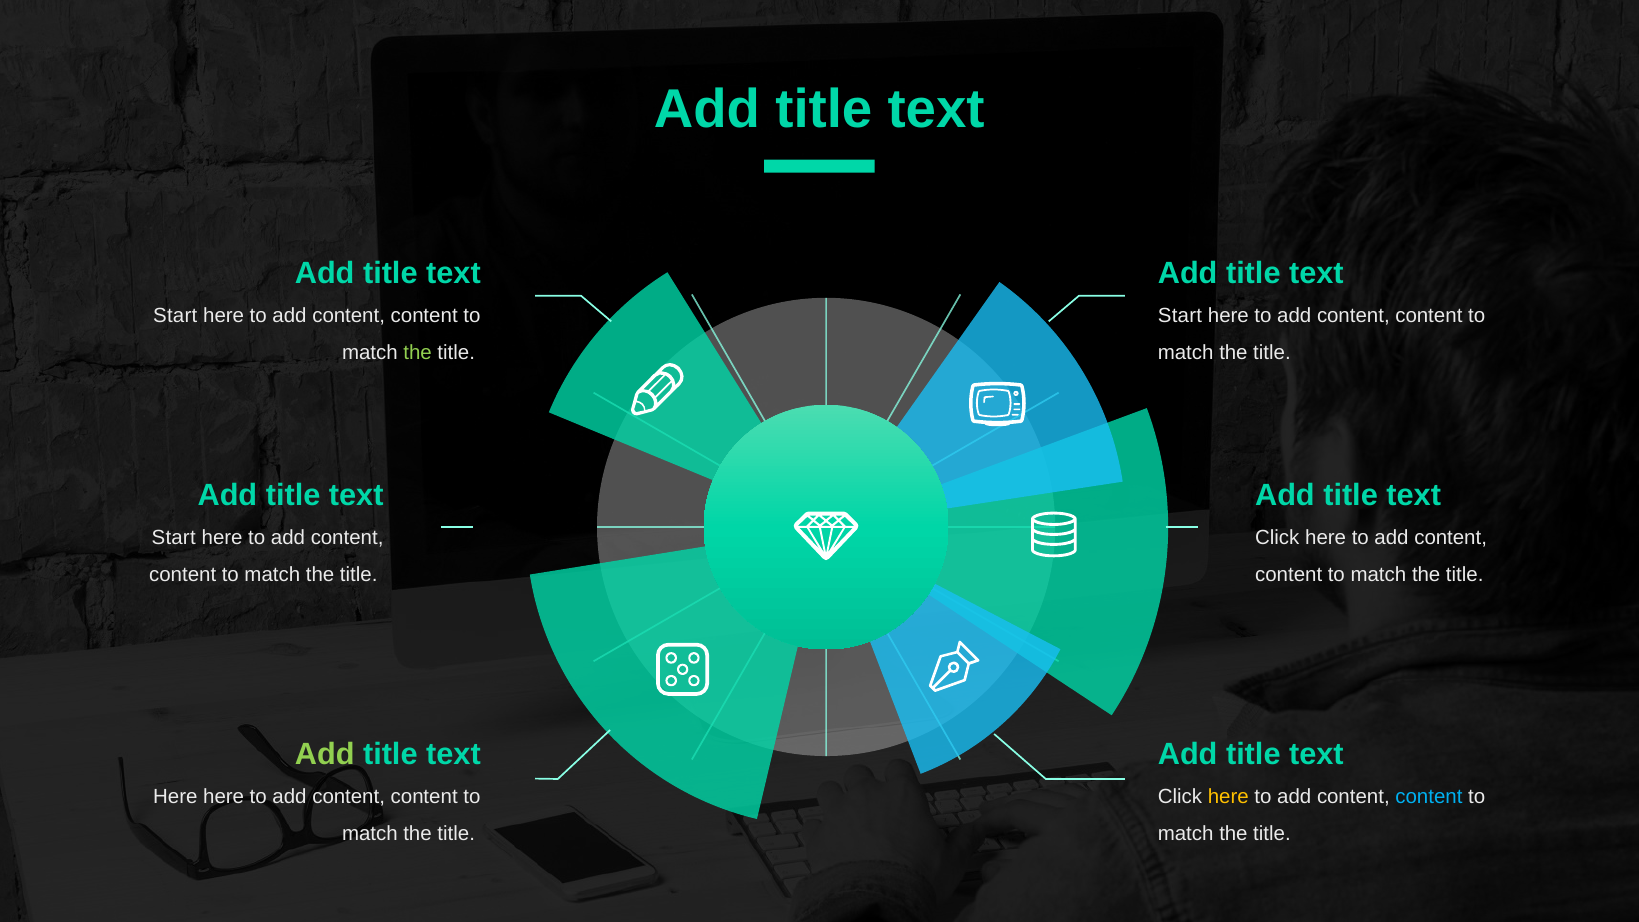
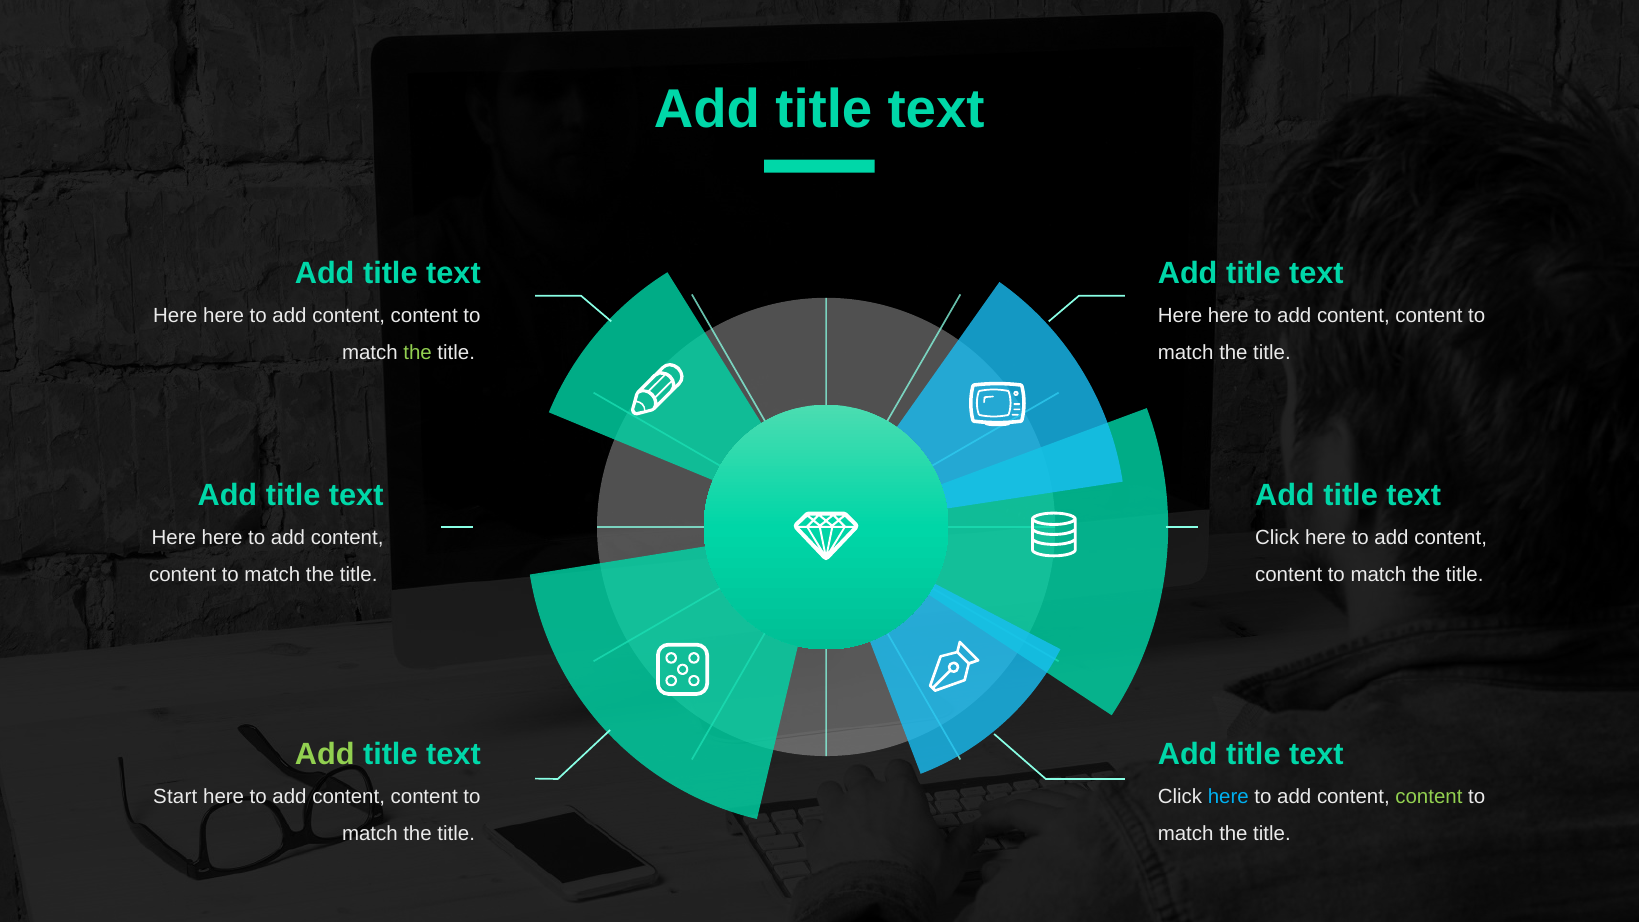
Start: Start -> Here (175, 316)
Start: Start -> Here (1180, 316)
Start: Start -> Here (174, 538)
Here: Here -> Start (175, 797)
here colour: yellow -> light blue (1228, 797)
content colour: light blue -> light green (1429, 797)
